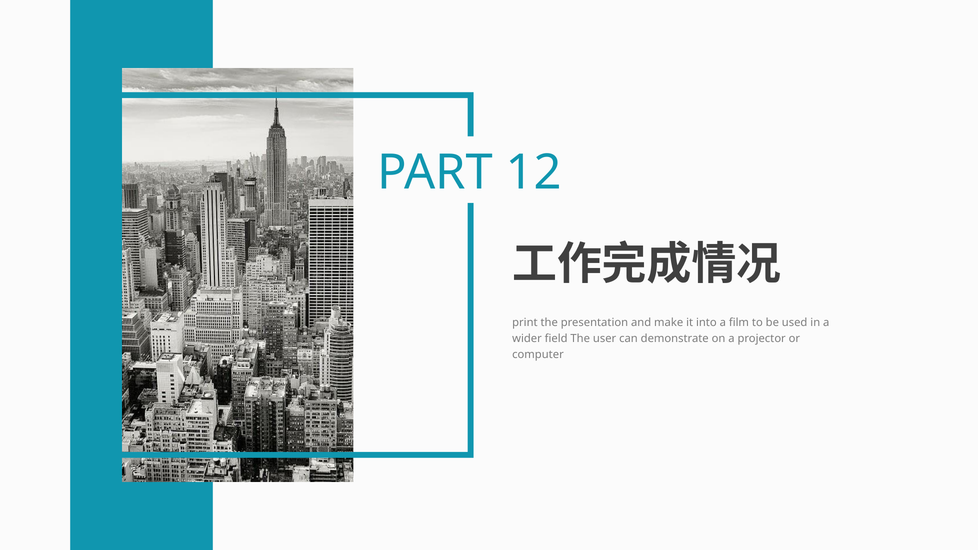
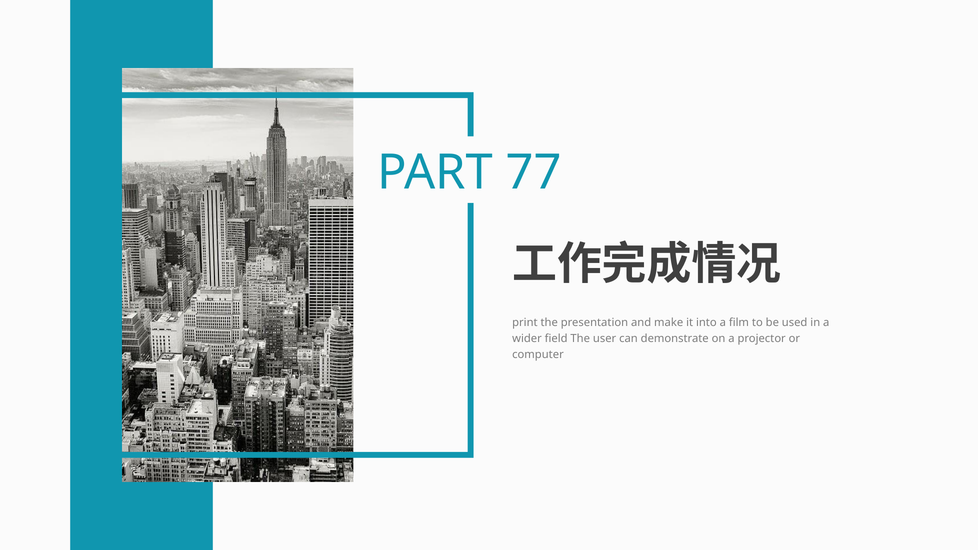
12: 12 -> 77 (534, 173)
